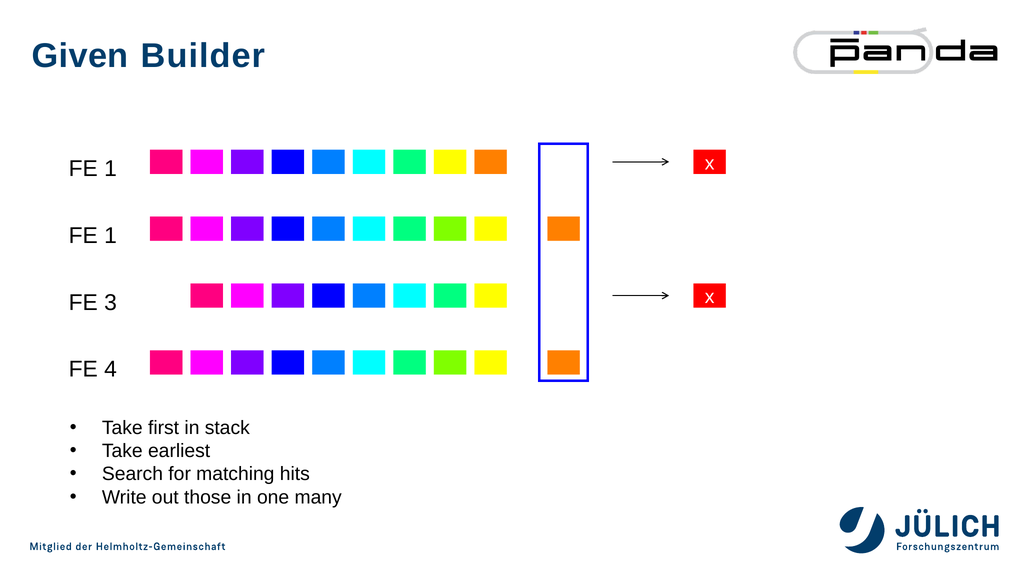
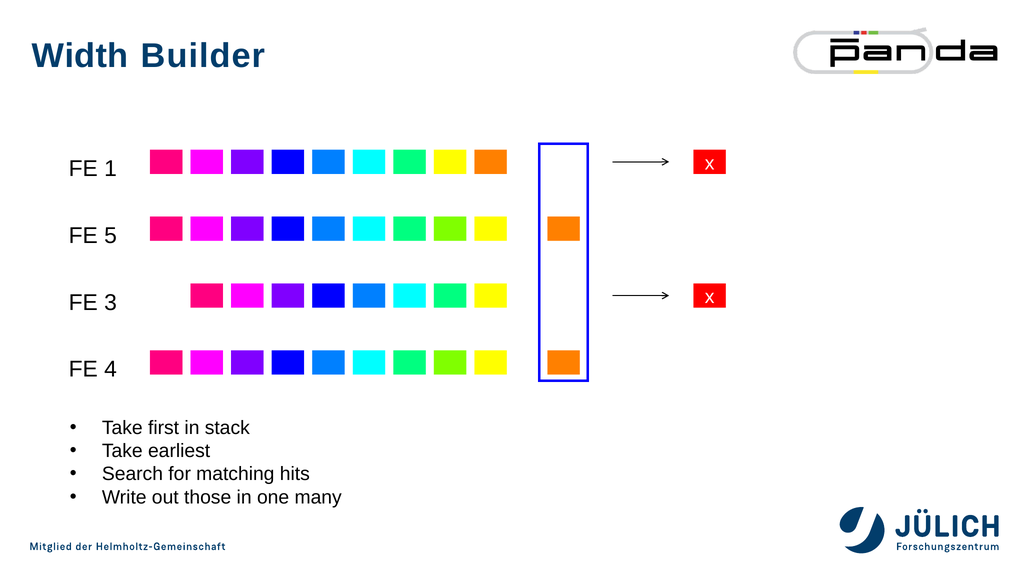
Given: Given -> Width (80, 56)
1: 1 -> 5 (111, 236)
